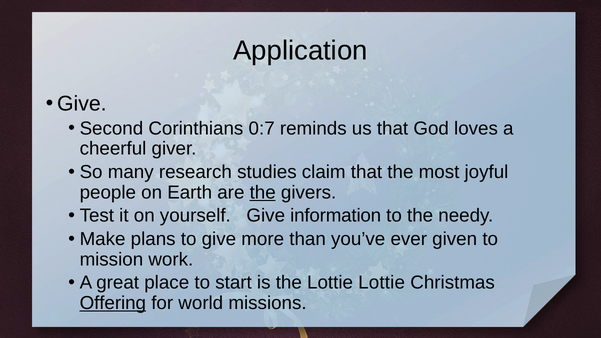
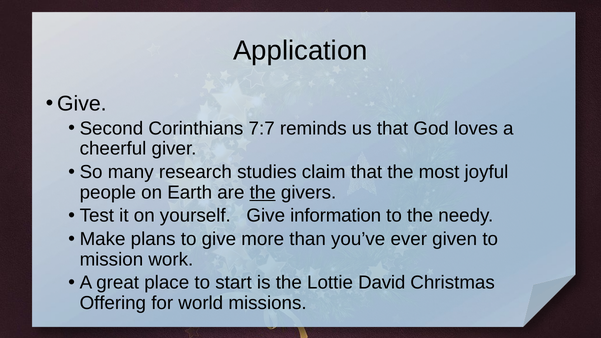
0:7: 0:7 -> 7:7 (262, 128)
Lottie Lottie: Lottie -> David (382, 283)
Offering underline: present -> none (113, 303)
